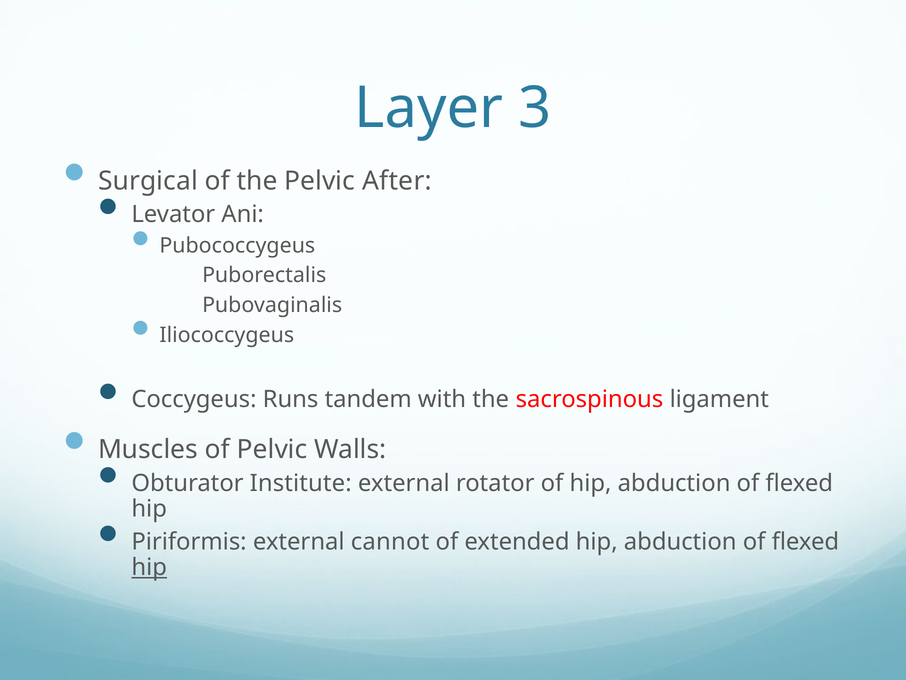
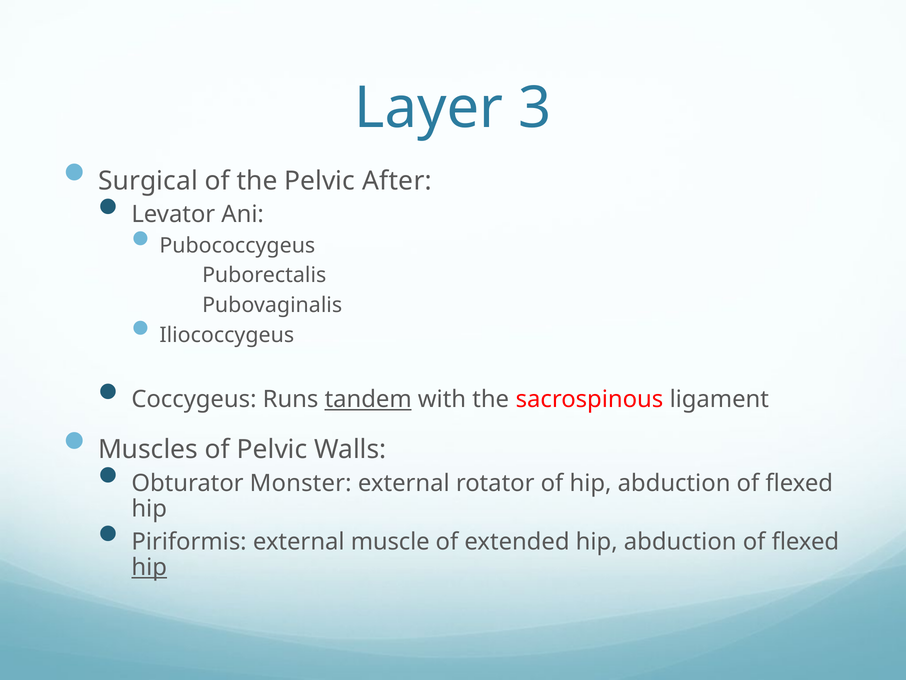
tandem underline: none -> present (368, 399)
Institute: Institute -> Monster (301, 483)
cannot: cannot -> muscle (390, 541)
